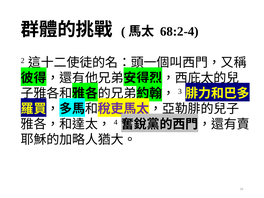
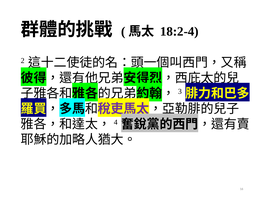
68:2-4: 68:2-4 -> 18:2-4 (179, 31)
